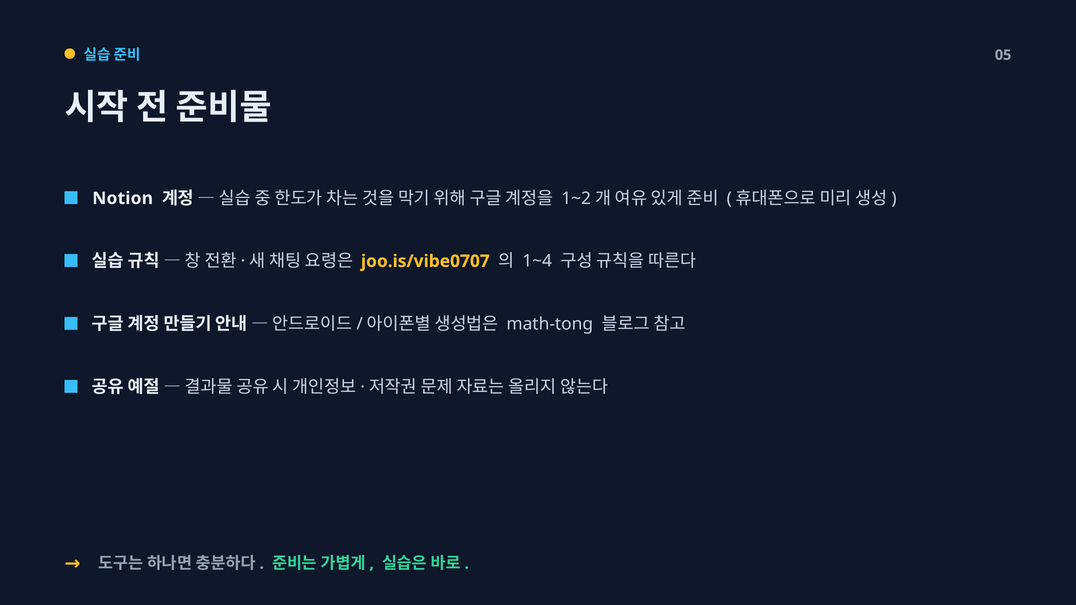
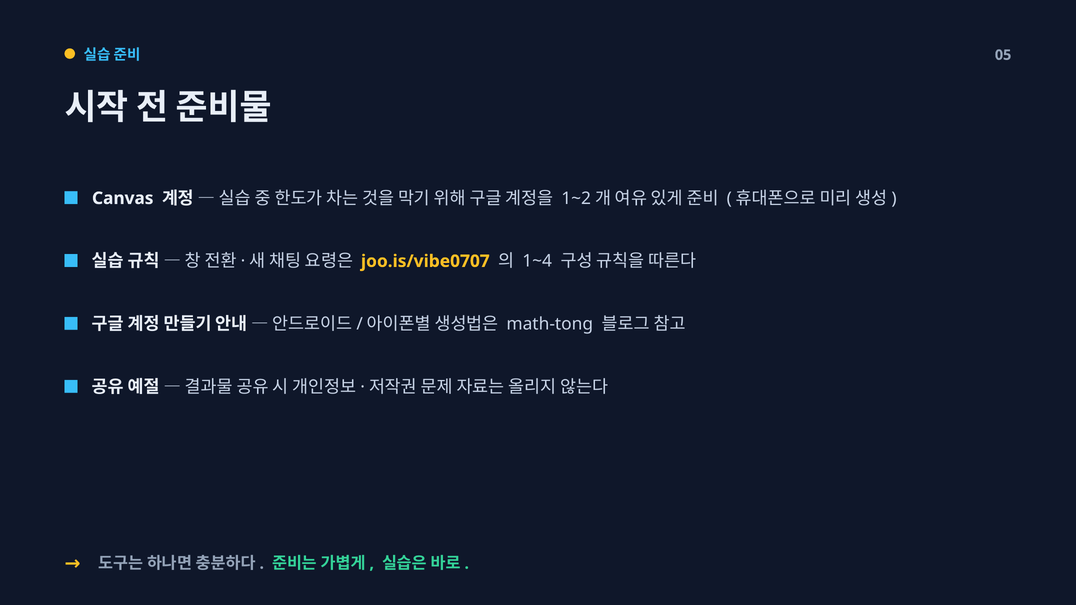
Notion: Notion -> Canvas (123, 198)
